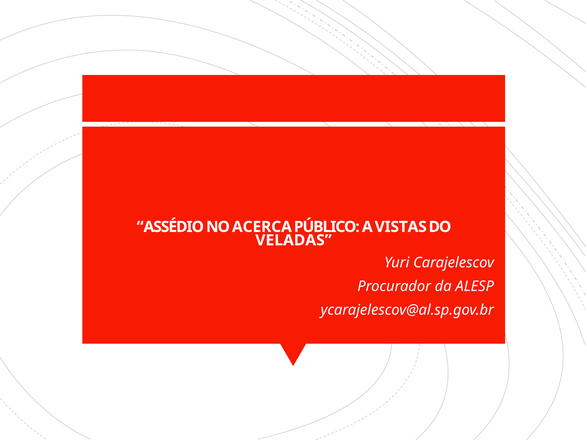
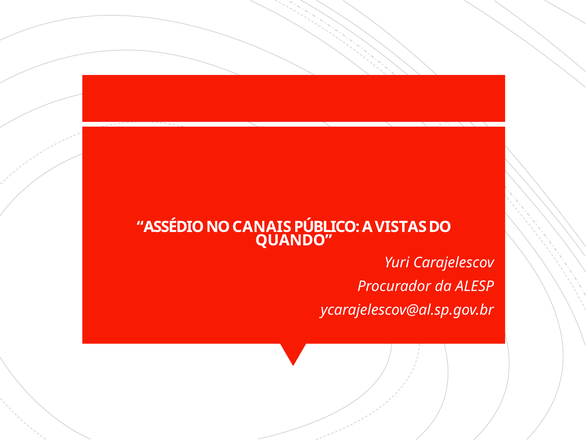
ACERCA: ACERCA -> CANAIS (262, 227)
VELADAS: VELADAS -> QUANDO (294, 240)
